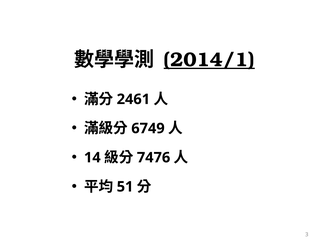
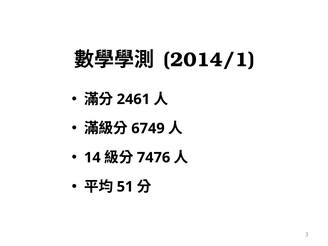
2014/1 underline: present -> none (209, 60)
